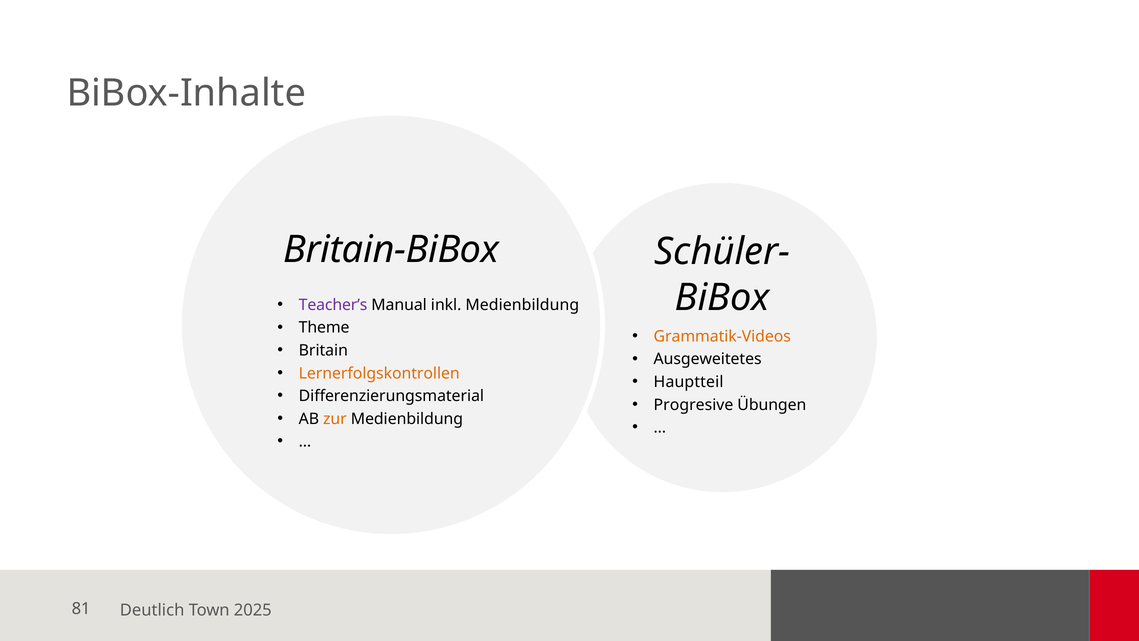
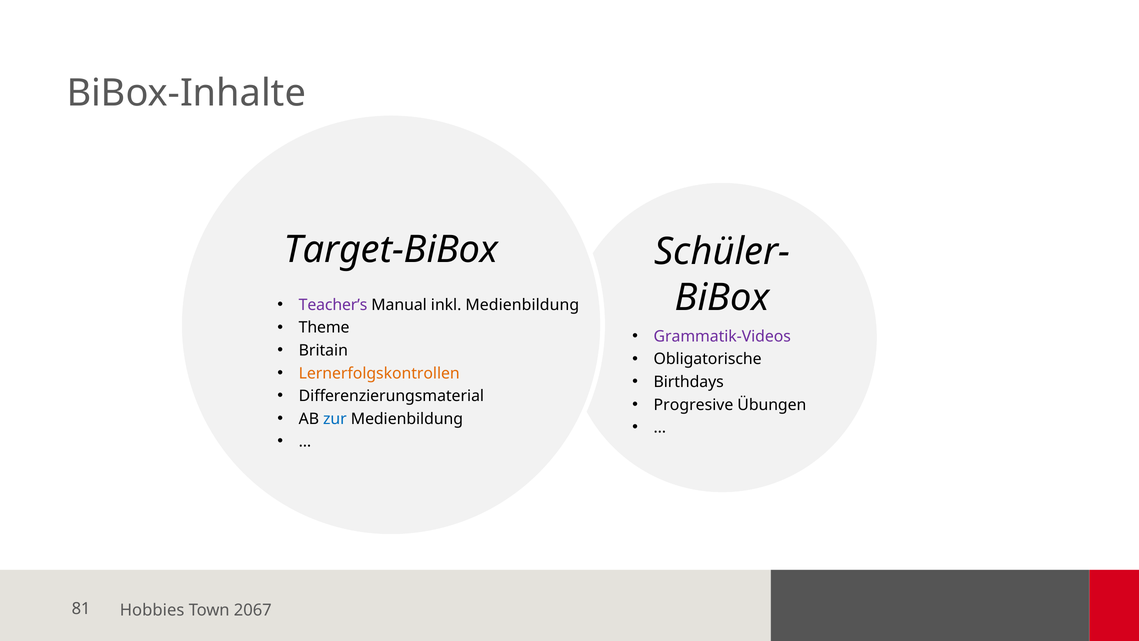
Britain-BiBox: Britain-BiBox -> Target-BiBox (391, 250)
Grammatik-Videos colour: orange -> purple (722, 336)
Ausgeweitetes: Ausgeweitetes -> Obligatorische (708, 359)
Hauptteil: Hauptteil -> Birthdays (689, 382)
zur colour: orange -> blue (335, 419)
Deutlich: Deutlich -> Hobbies (152, 610)
2025: 2025 -> 2067 (253, 610)
